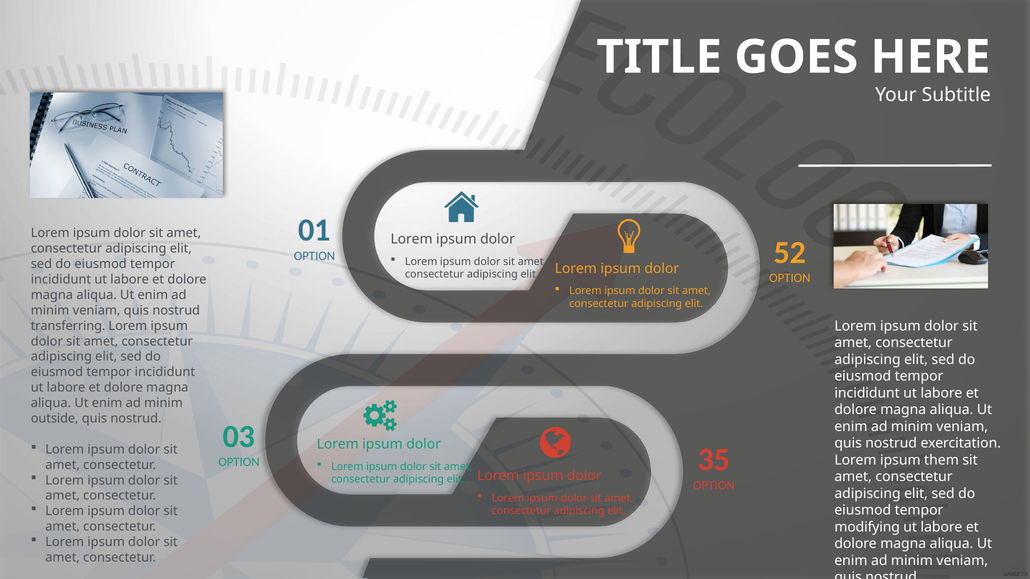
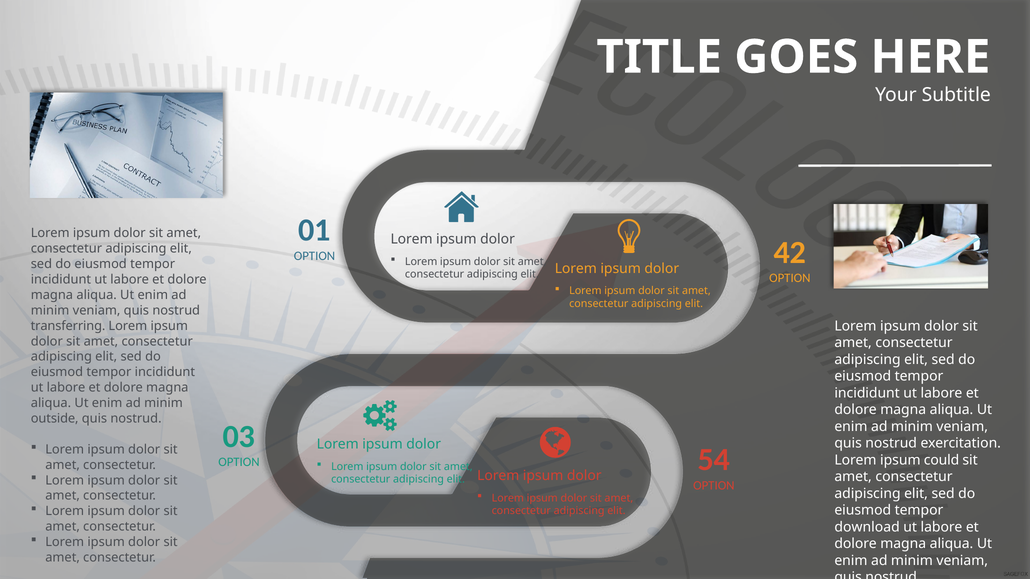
52: 52 -> 42 (790, 253)
them: them -> could (942, 460)
35: 35 -> 54 (714, 460)
modifying: modifying -> download (867, 527)
